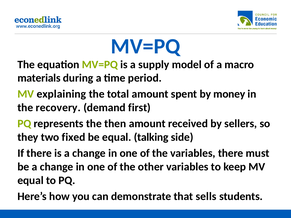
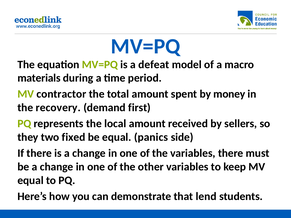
supply: supply -> defeat (154, 65)
explaining: explaining -> contractor (61, 94)
then: then -> local (115, 124)
talking: talking -> panics (151, 137)
sells: sells -> lend (206, 197)
